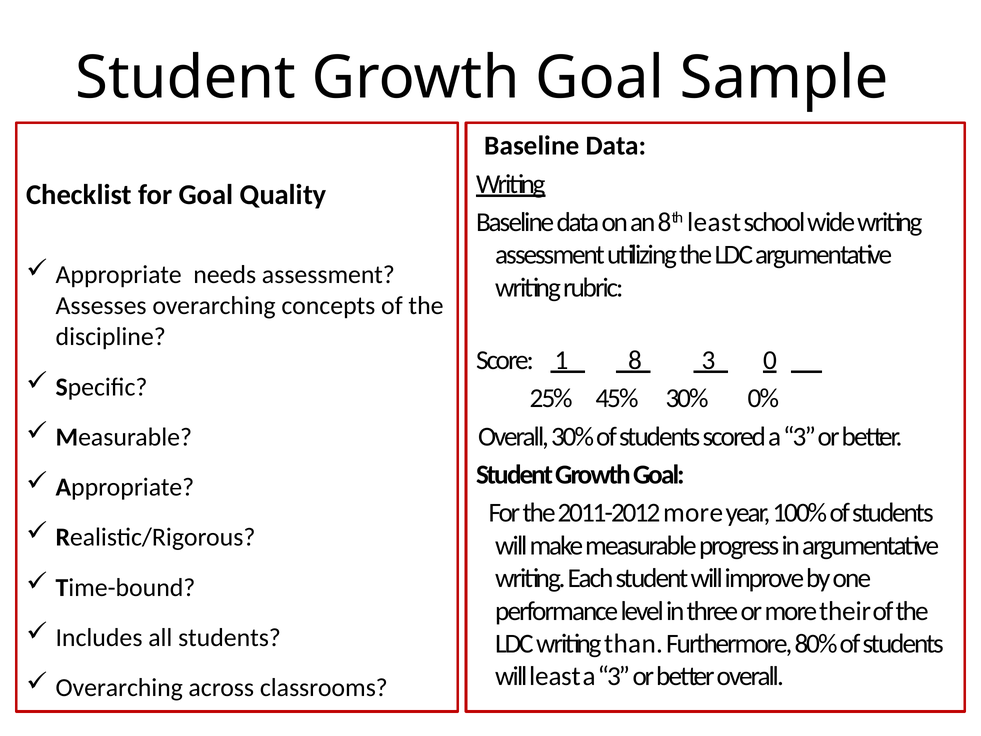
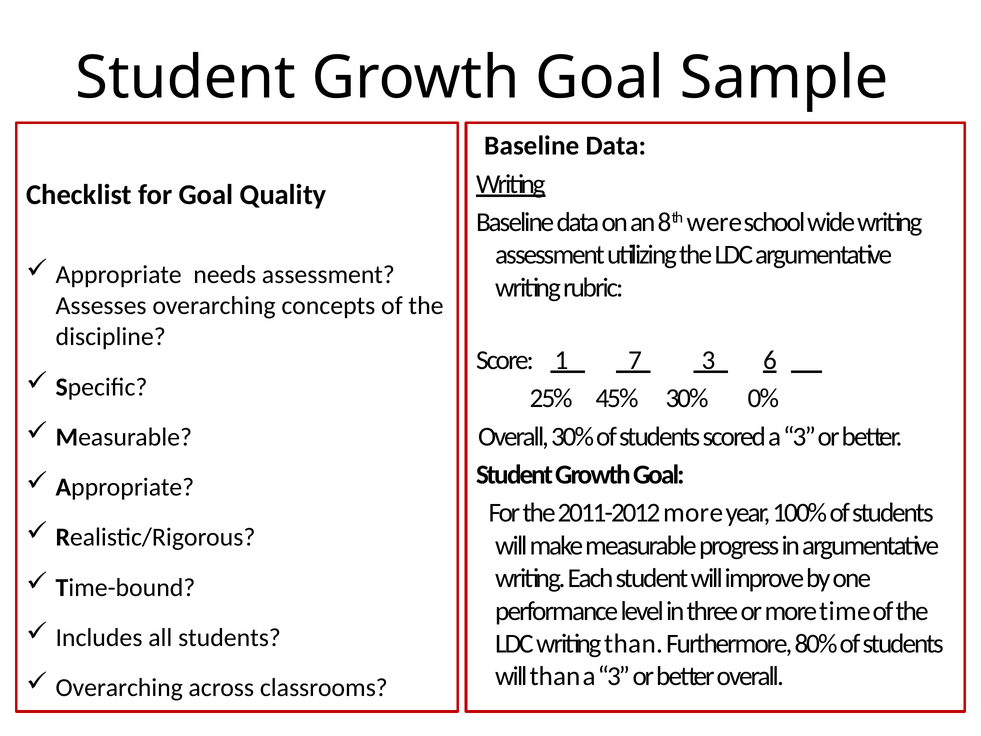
8th least: least -> were (715, 222)
8: 8 -> 7 (635, 360)
0: 0 -> 6 (770, 360)
their: their -> time (845, 611)
will least: least -> than (555, 676)
